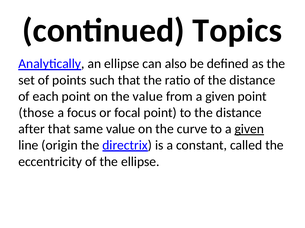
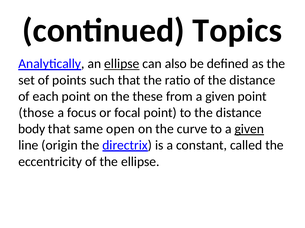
ellipse underline: none -> present (122, 64)
the value: value -> these (148, 97)
after: after -> body (32, 129)
same value: value -> open (120, 129)
